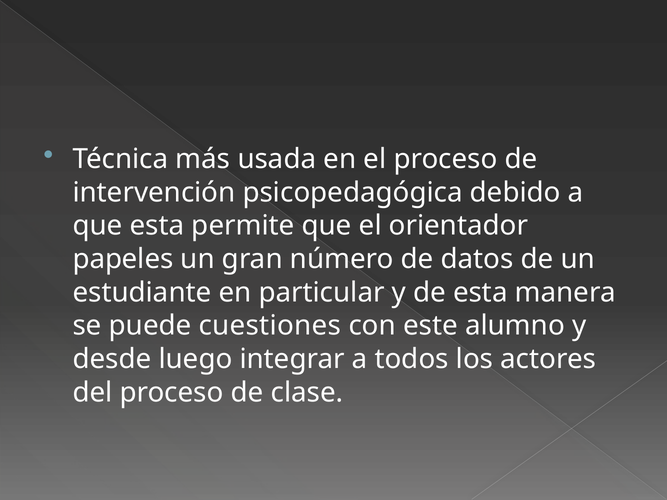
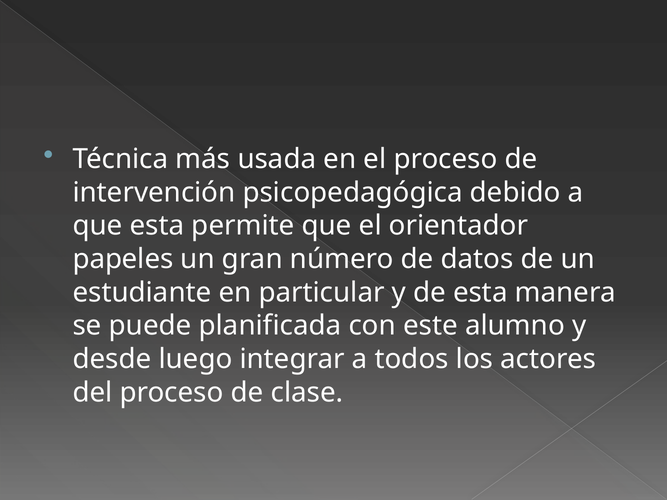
cuestiones: cuestiones -> planificada (270, 326)
